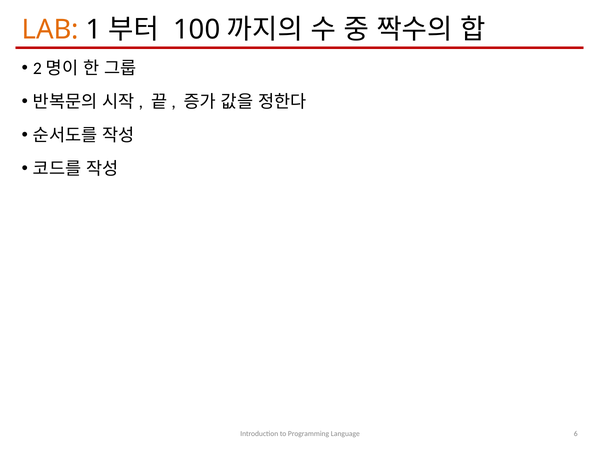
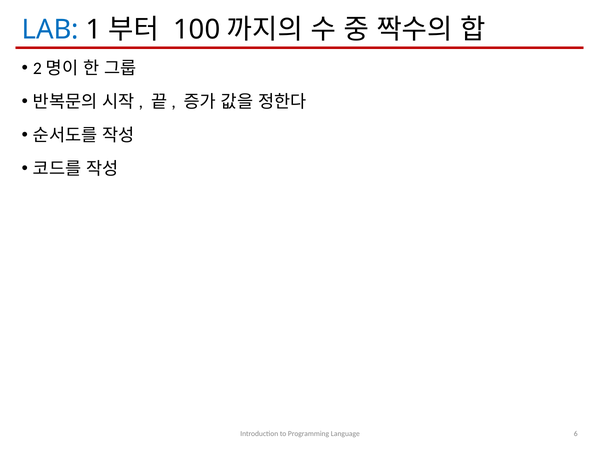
LAB colour: orange -> blue (50, 29)
